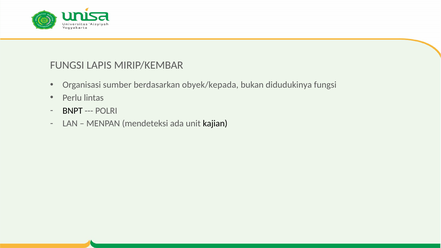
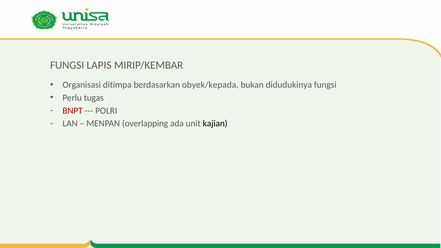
sumber: sumber -> ditimpa (117, 85)
lintas: lintas -> tugas (94, 98)
BNPT colour: black -> red (73, 111)
mendeteksi: mendeteksi -> overlapping (145, 124)
